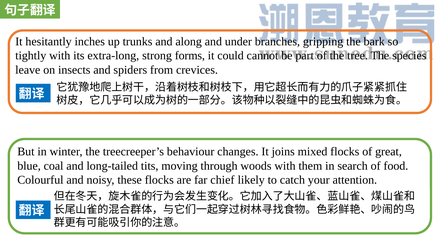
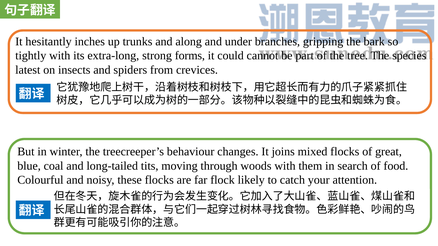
leave: leave -> latest (28, 70)
chief: chief -> flock (223, 180)
